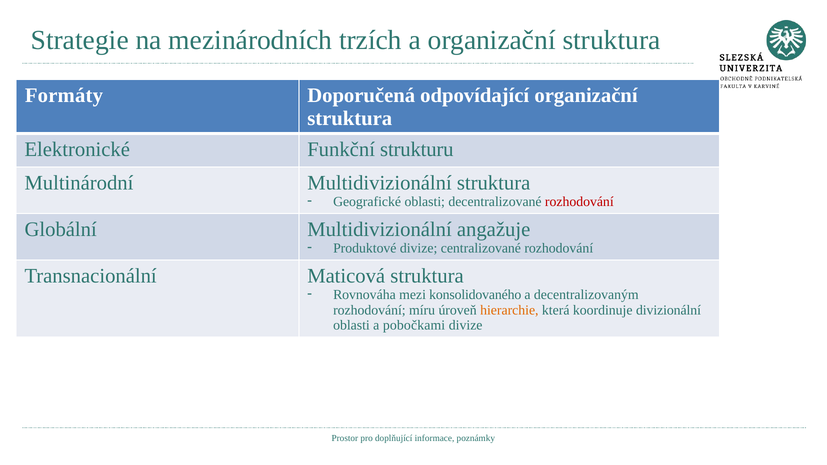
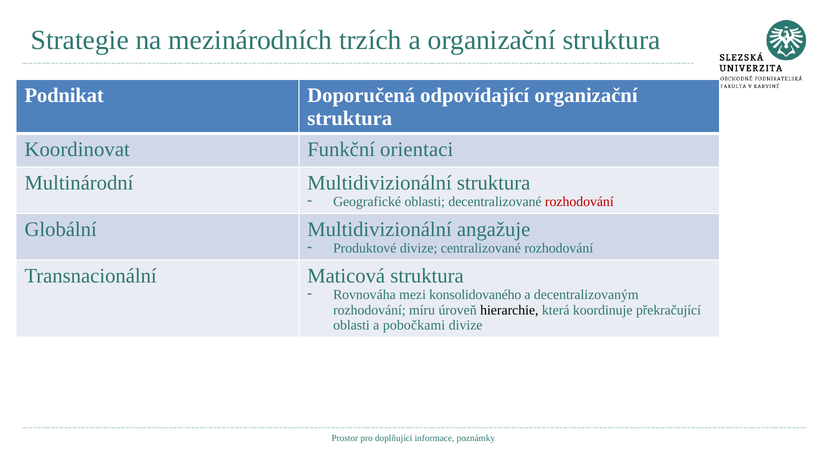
Formáty: Formáty -> Podnikat (64, 95)
Elektronické: Elektronické -> Koordinovat (77, 149)
strukturu: strukturu -> orientaci (417, 149)
hierarchie colour: orange -> black (509, 310)
divizionální: divizionální -> překračující (668, 310)
